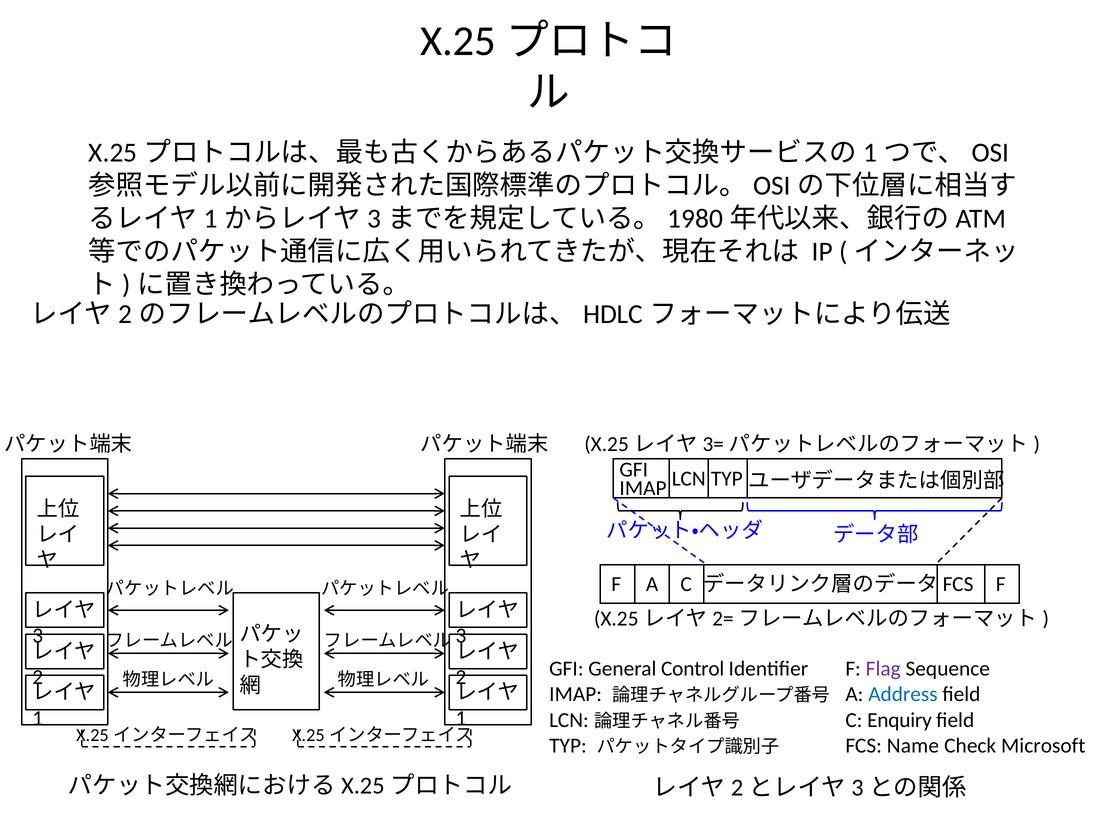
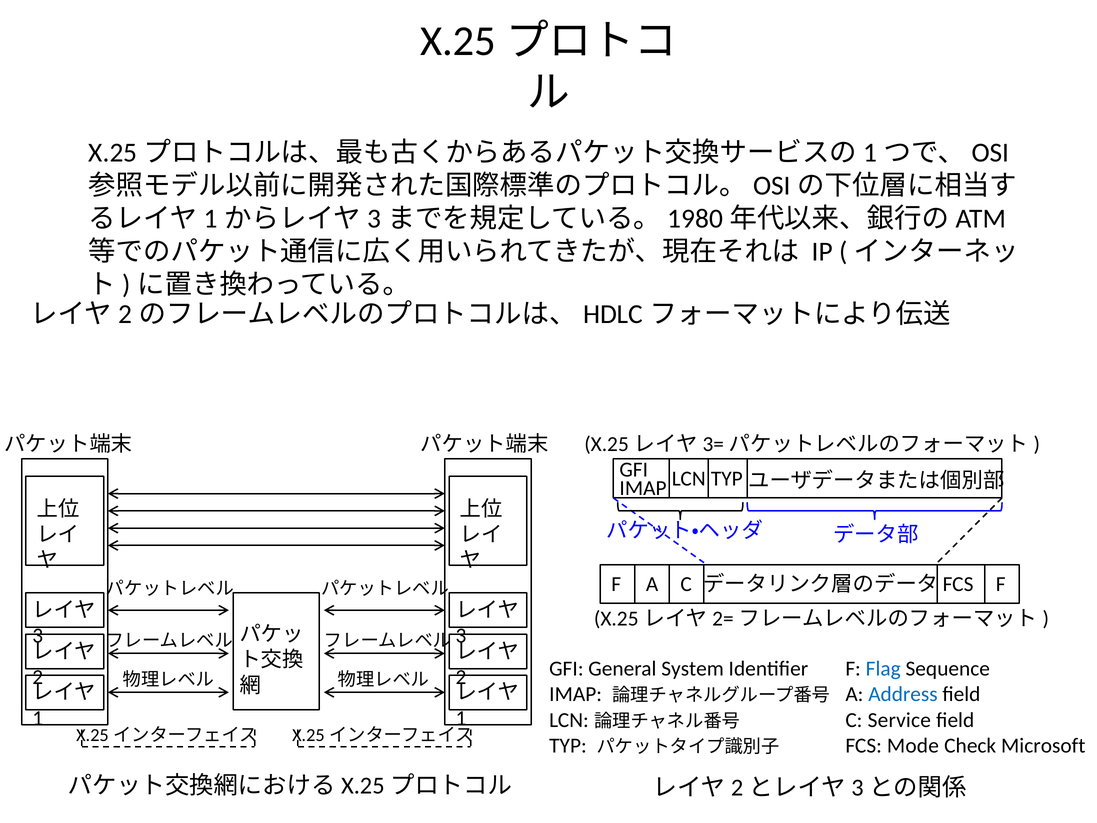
Control: Control -> System (693, 669)
Flag colour: purple -> blue (883, 669)
Enquiry: Enquiry -> Service (899, 720)
Name: Name -> Mode (913, 745)
